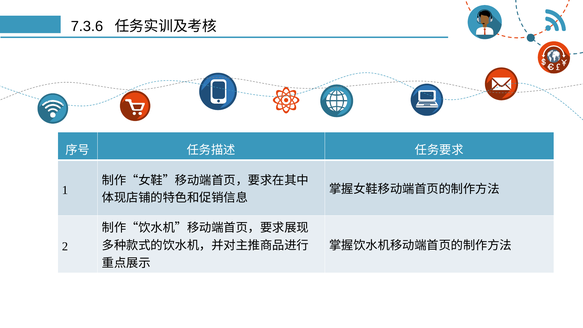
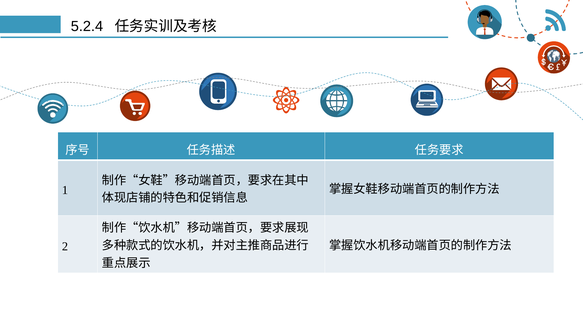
7.3.6: 7.3.6 -> 5.2.4 (87, 26)
